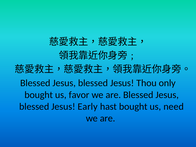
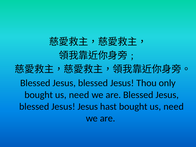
favor: favor -> need (79, 95)
Jesus Early: Early -> Jesus (88, 107)
